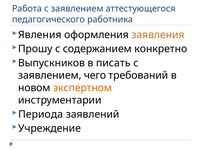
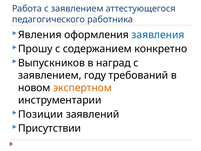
заявления colour: orange -> blue (158, 35)
писать: писать -> наград (113, 63)
чего: чего -> году (95, 75)
Периода: Периода -> Позиции (41, 114)
Учреждение: Учреждение -> Присутствии (50, 128)
